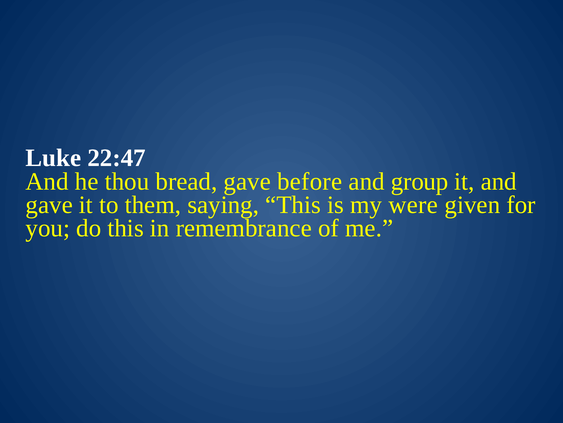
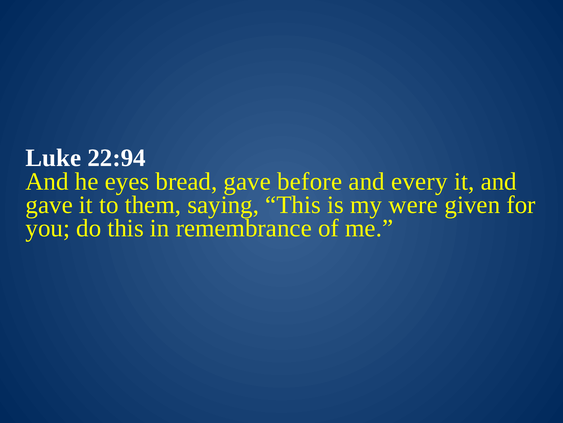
22:47: 22:47 -> 22:94 (117, 158)
thou: thou -> eyes (127, 181)
group: group -> every (419, 181)
